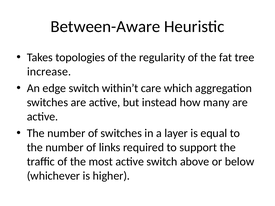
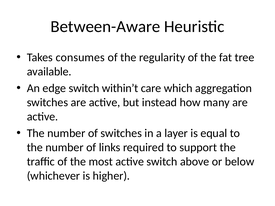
topologies: topologies -> consumes (80, 57)
increase: increase -> available (49, 72)
